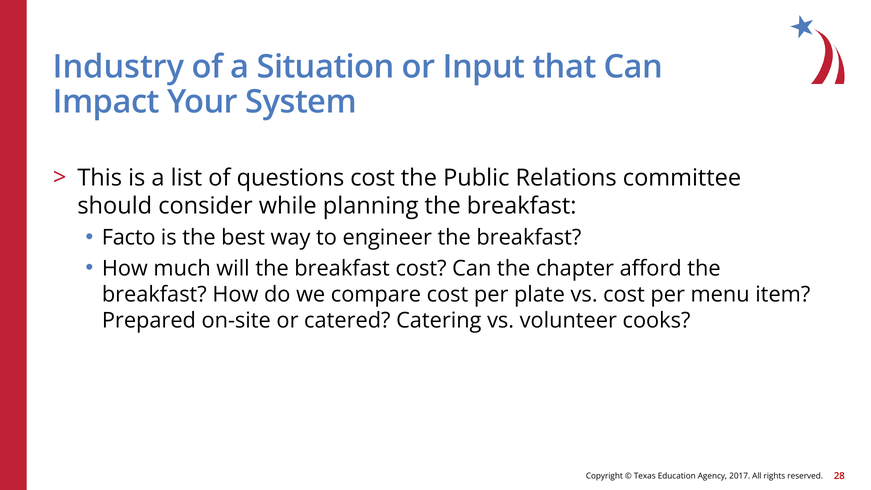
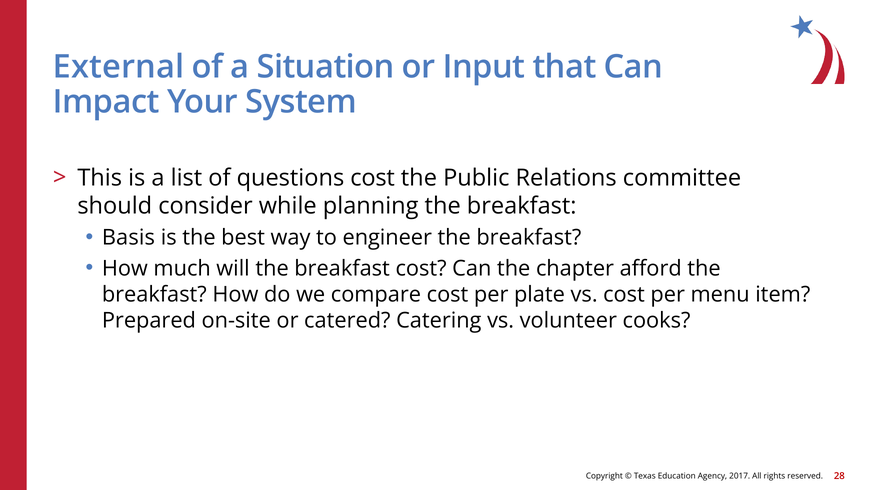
Industry: Industry -> External (119, 67)
Facto: Facto -> Basis (128, 238)
